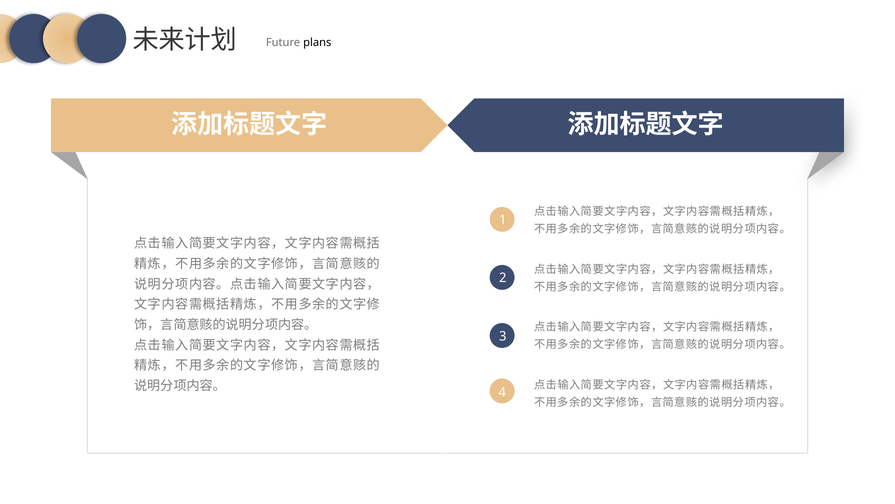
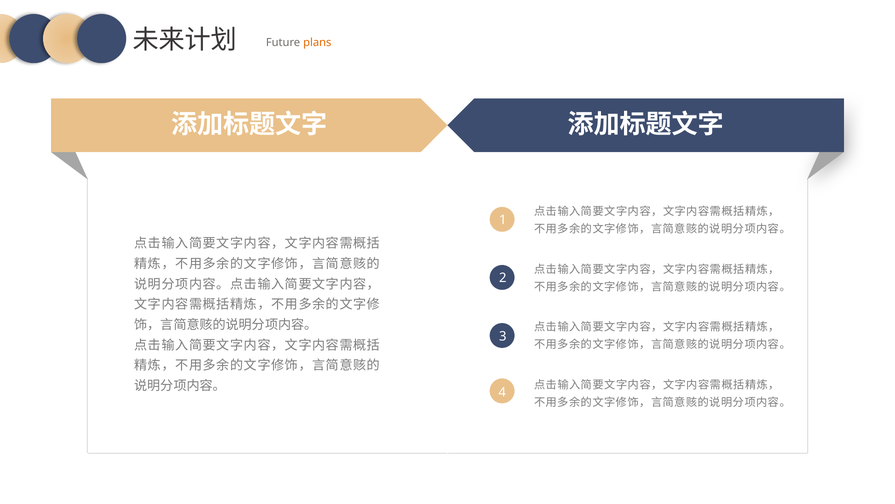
plans colour: black -> orange (317, 43)
